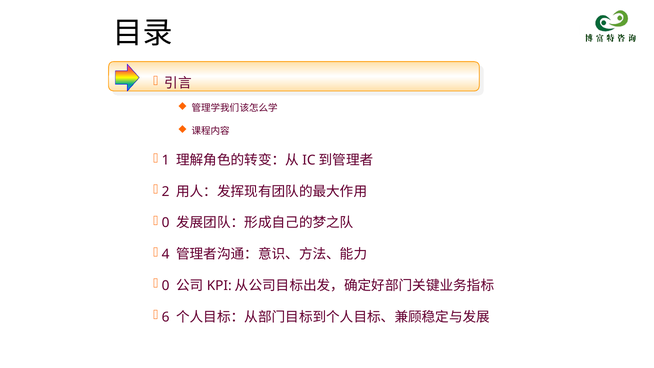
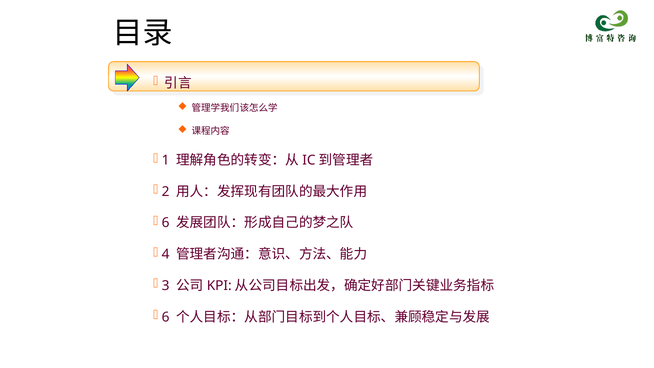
0: 0 -> 6 (166, 223)
0: 0 -> 3 (166, 286)
